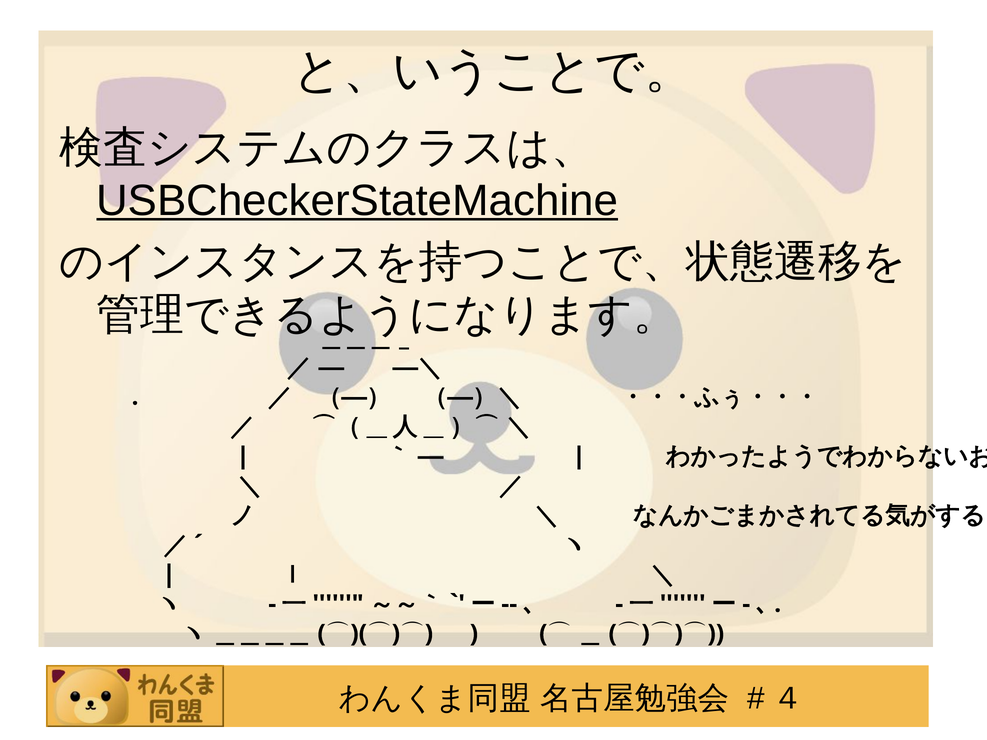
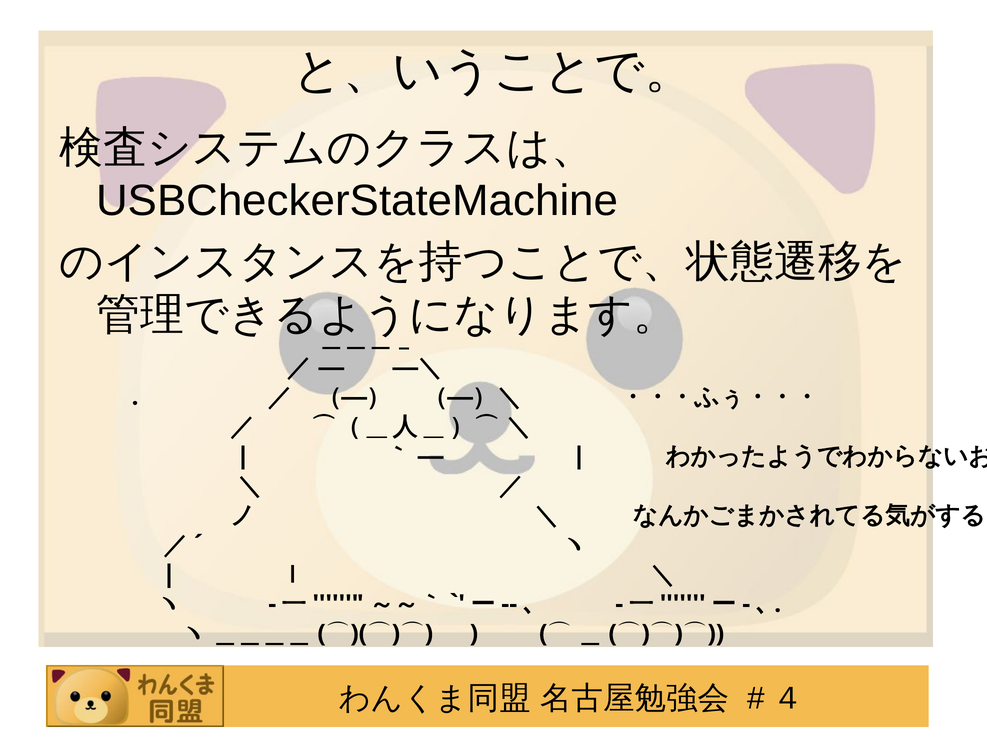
USBCheckerStateMachine underline: present -> none (357, 201)
